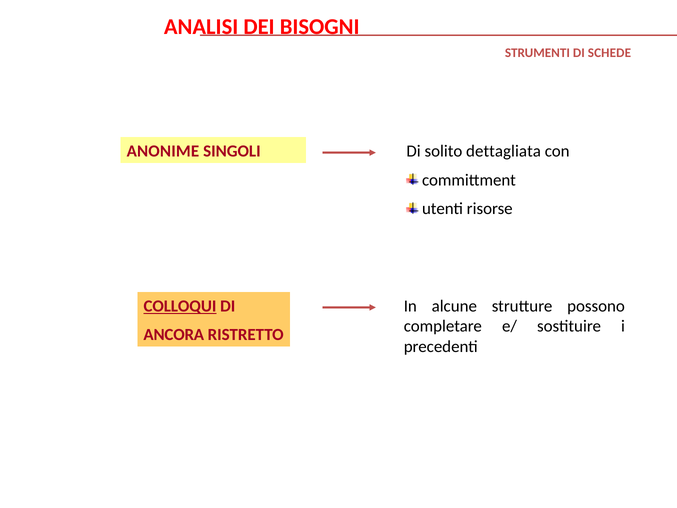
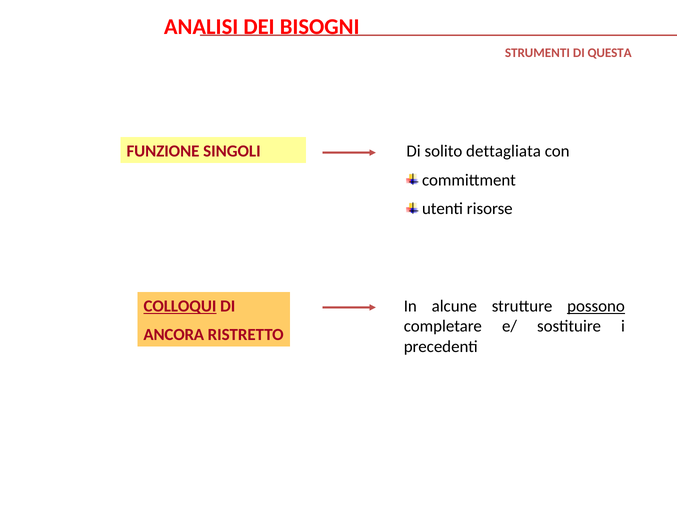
SCHEDE: SCHEDE -> QUESTA (610, 53)
ANONIME: ANONIME -> FUNZIONE (163, 151)
possono underline: none -> present (596, 306)
